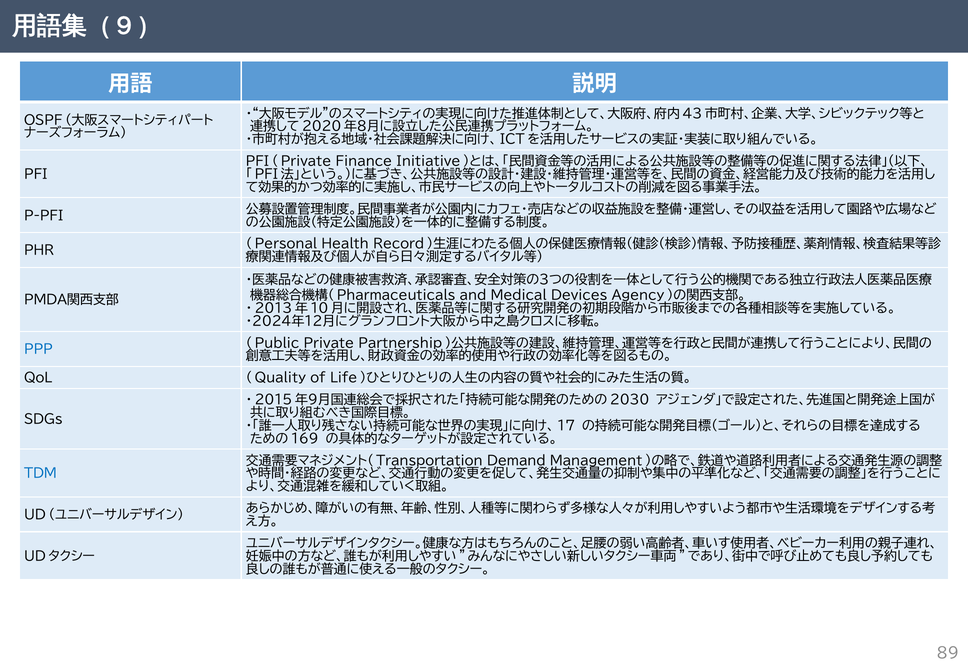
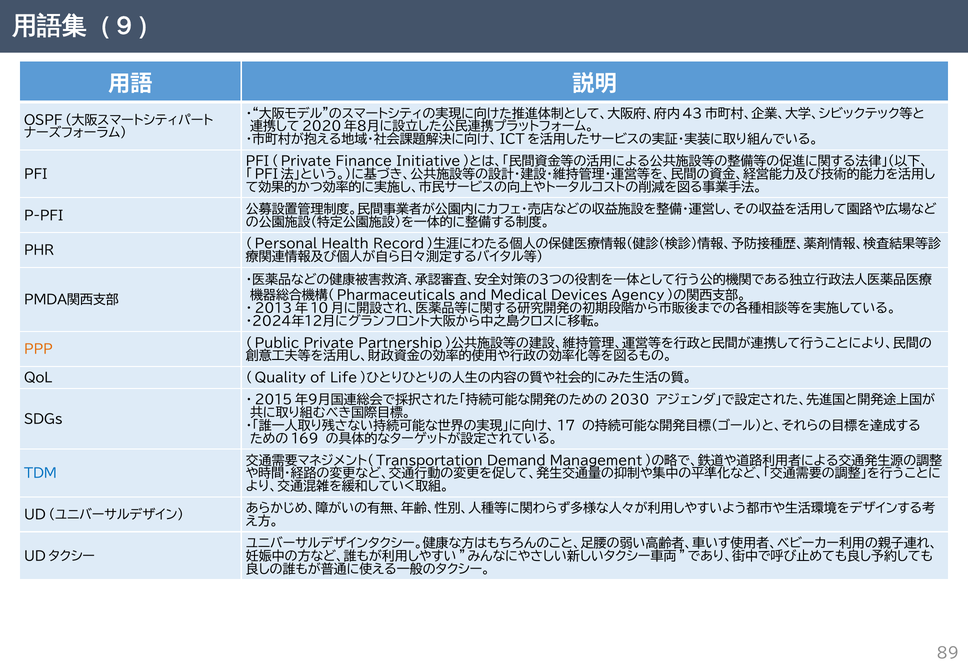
PPP colour: blue -> orange (38, 350)
